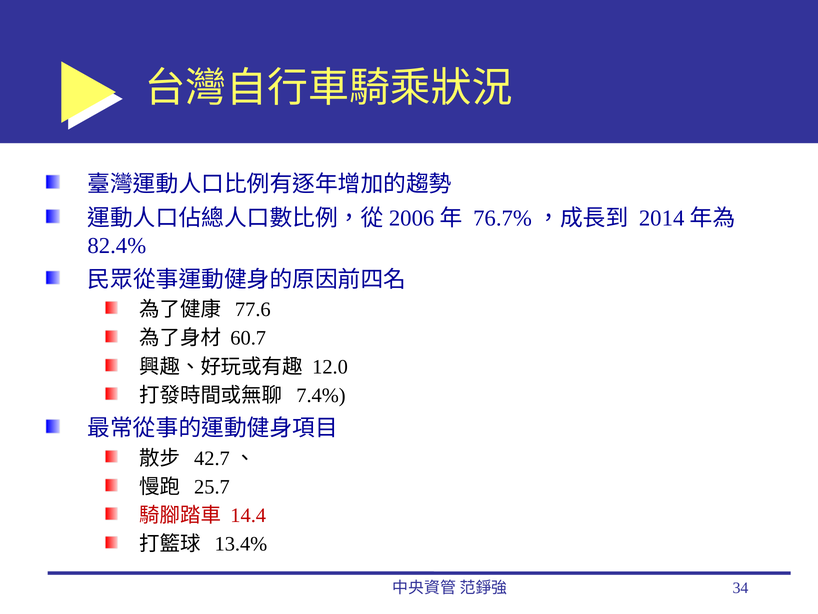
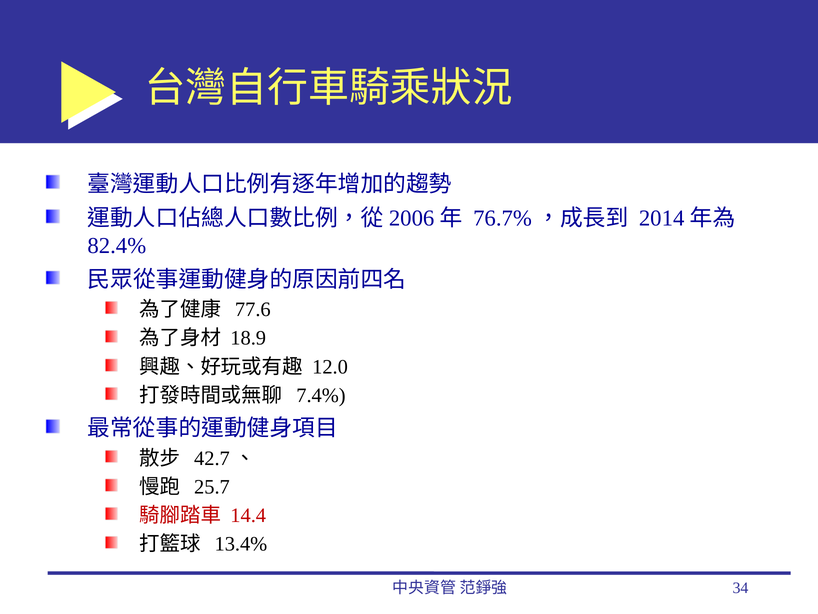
60.7: 60.7 -> 18.9 (248, 338)
